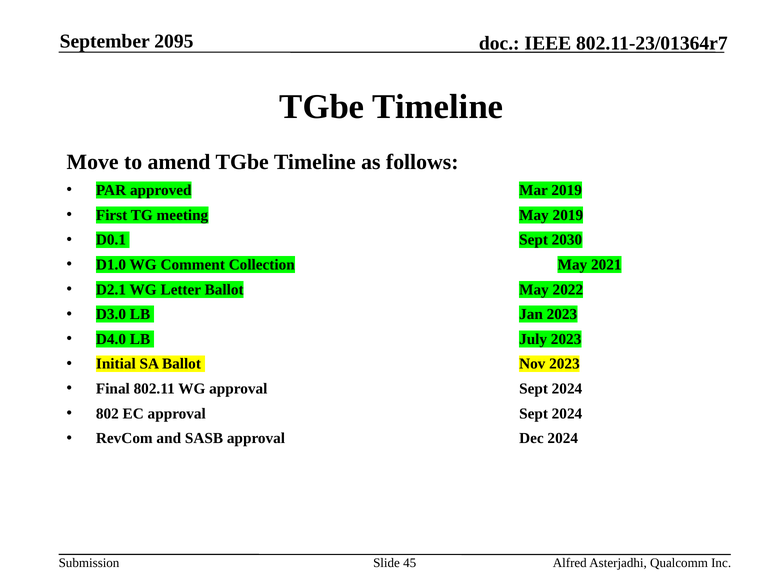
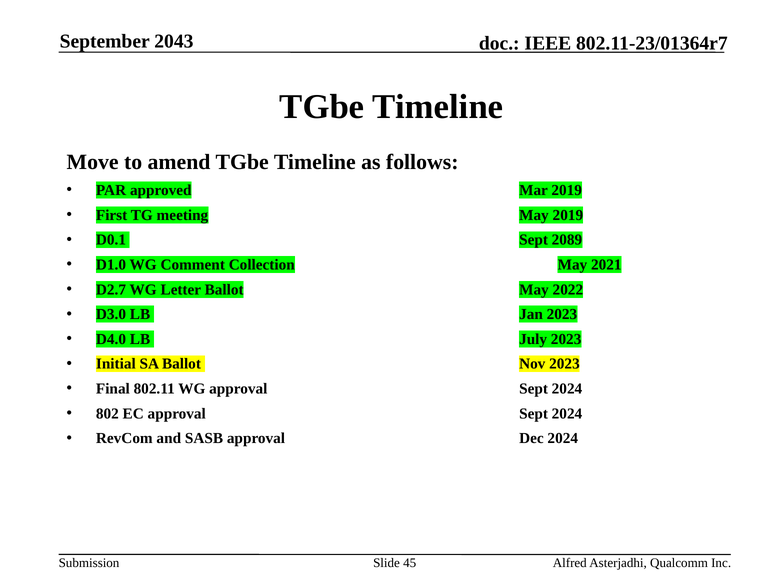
2095: 2095 -> 2043 (174, 42)
2030: 2030 -> 2089 (567, 240)
D2.1: D2.1 -> D2.7 (111, 290)
